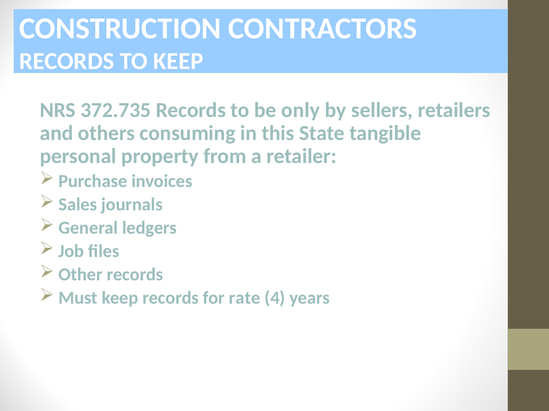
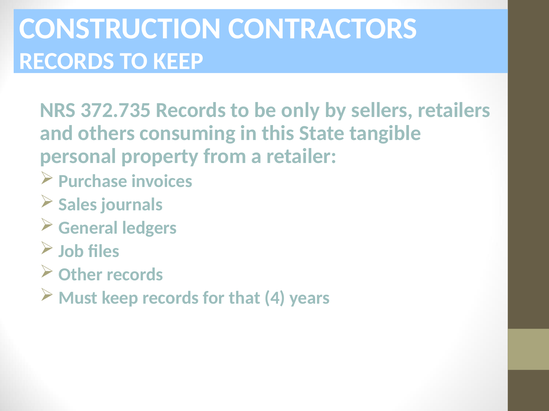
rate: rate -> that (245, 298)
